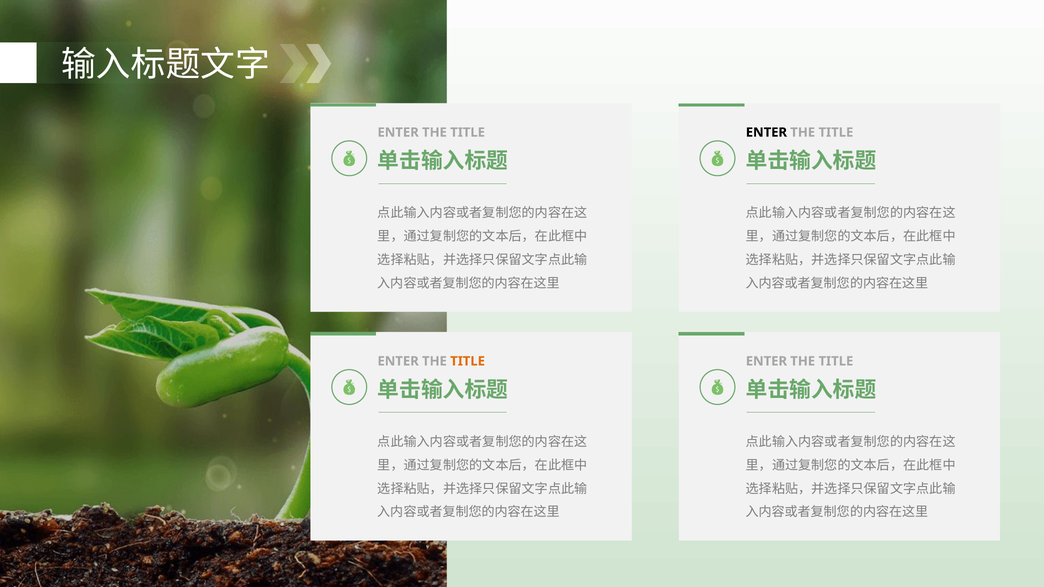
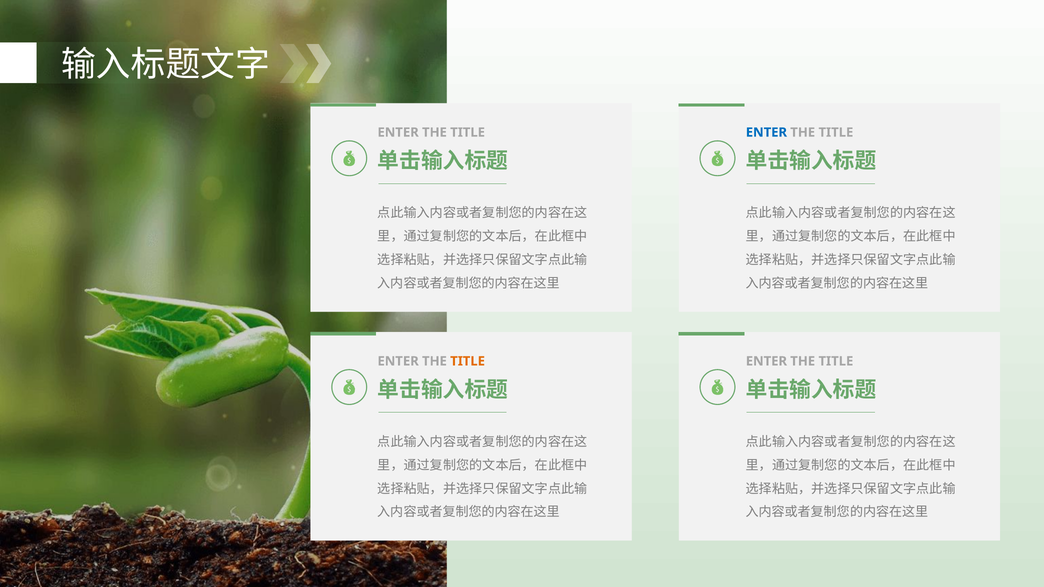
ENTER colour: black -> blue (766, 132)
